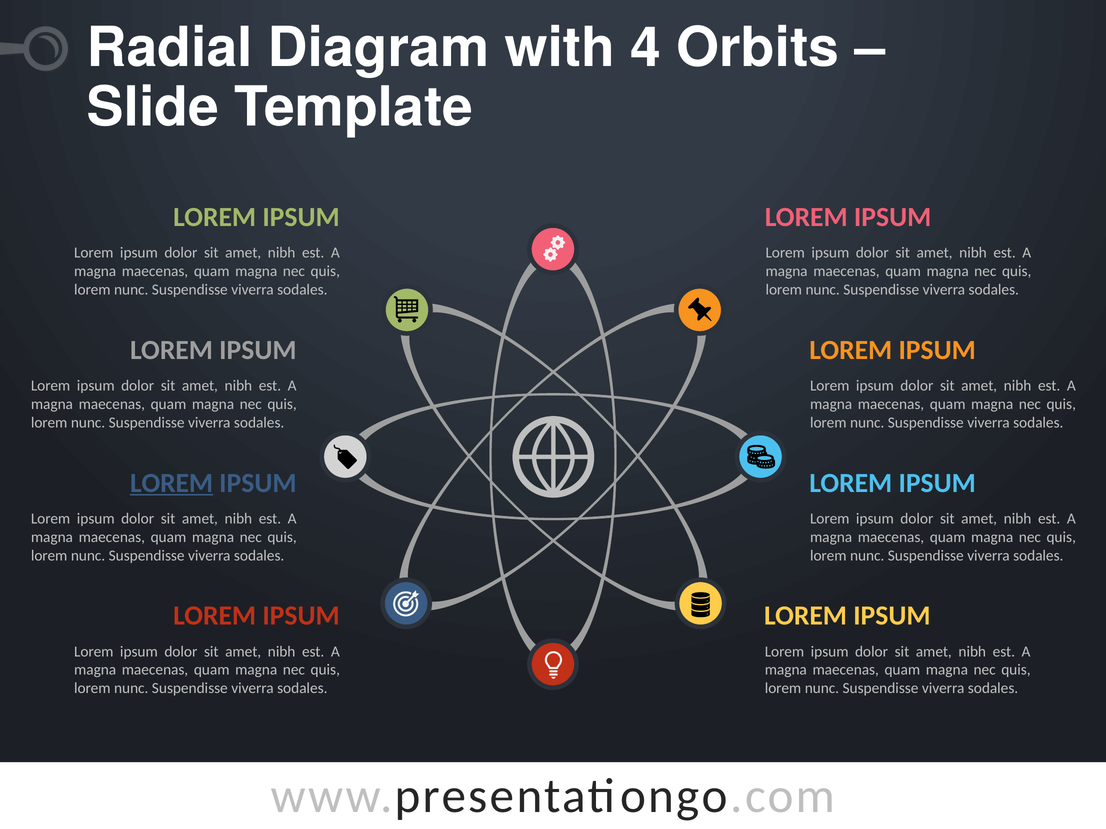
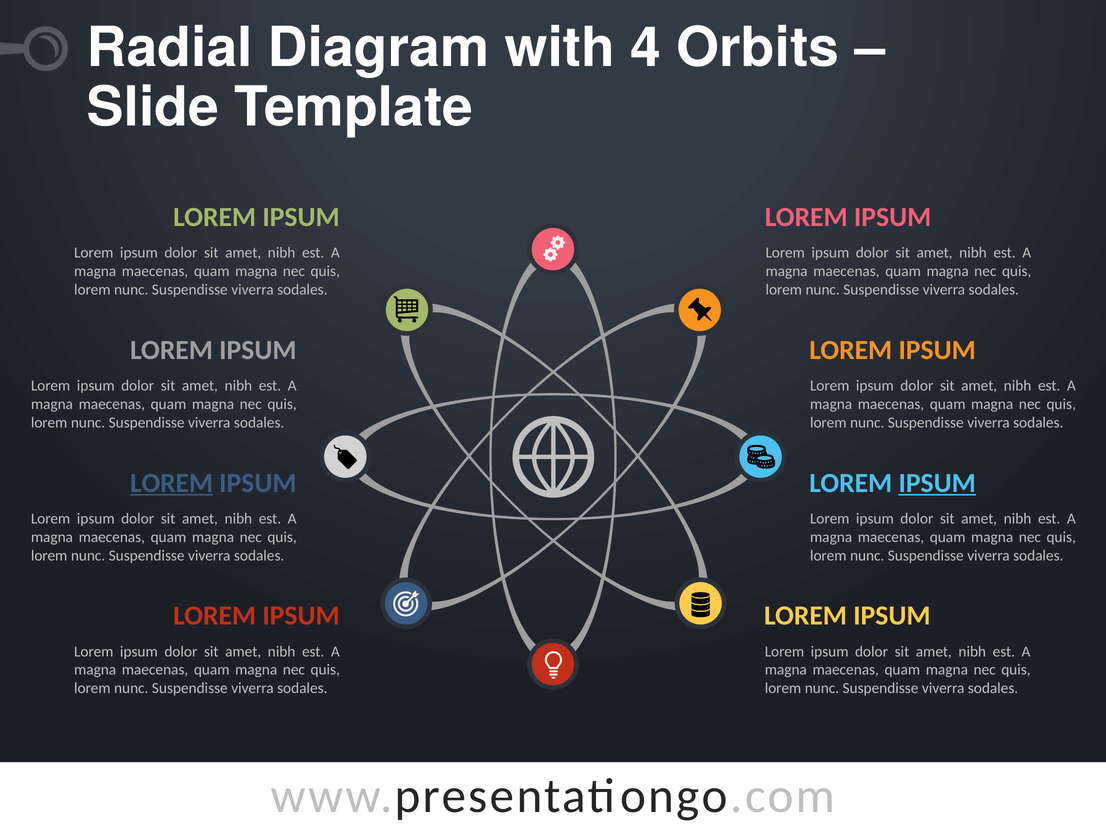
IPSUM underline: none -> present (937, 483)
